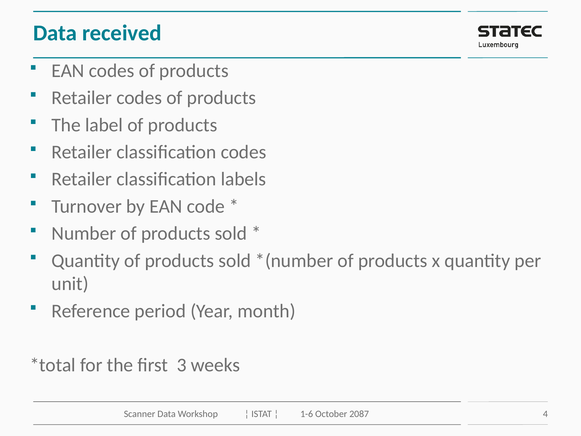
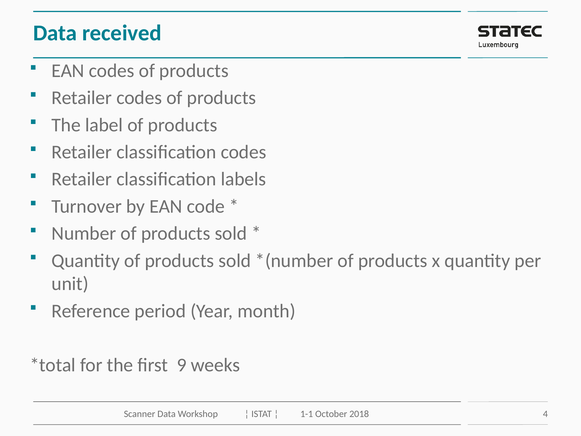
3: 3 -> 9 (182, 365)
1-6: 1-6 -> 1-1 (307, 414)
2087: 2087 -> 2018 (359, 414)
